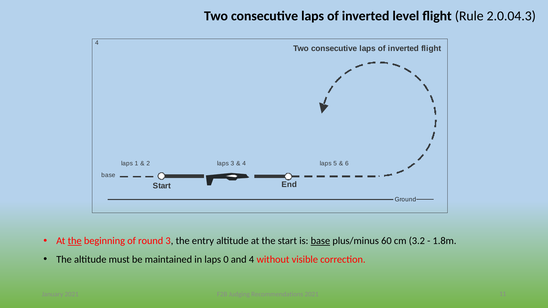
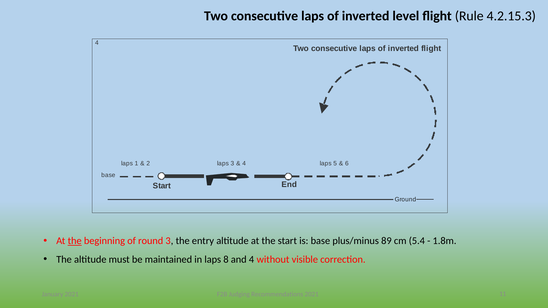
2.0.04.3: 2.0.04.3 -> 4.2.15.3 (511, 16)
base underline: present -> none (320, 241)
60: 60 -> 89 (386, 241)
3.2: 3.2 -> 5.4 (417, 241)
0: 0 -> 8 (226, 260)
